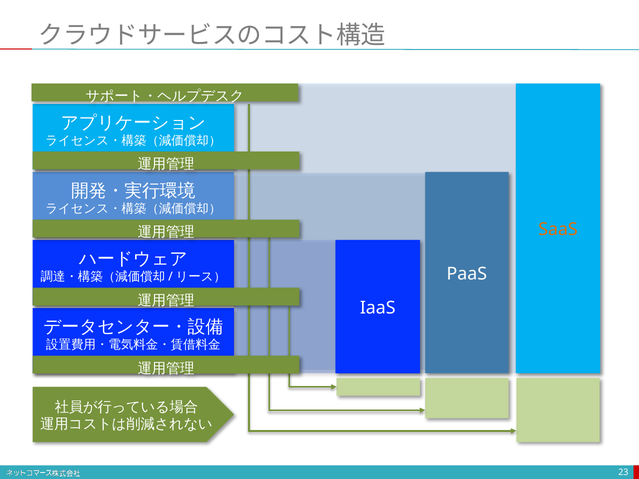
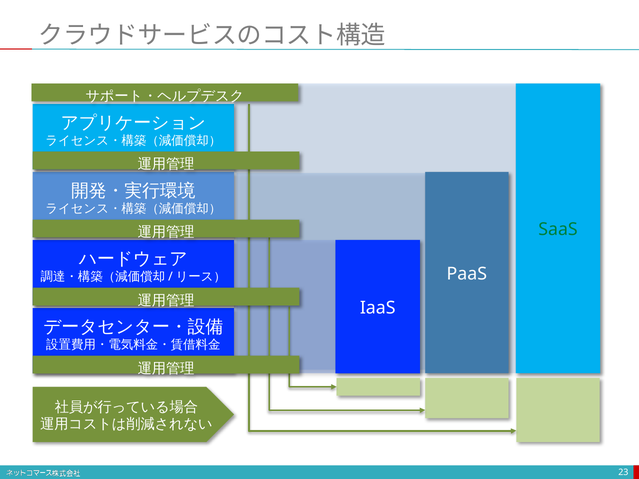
SaaS colour: orange -> green (558, 230)
